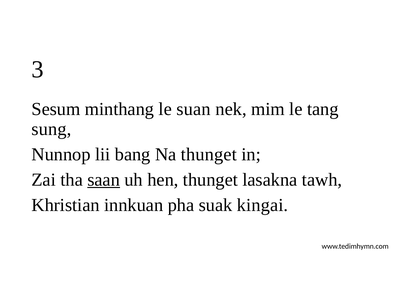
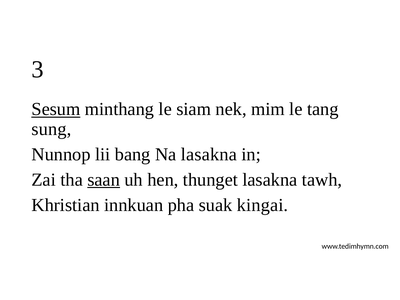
Sesum underline: none -> present (56, 109)
suan: suan -> siam (194, 109)
Na thunget: thunget -> lasakna (209, 154)
